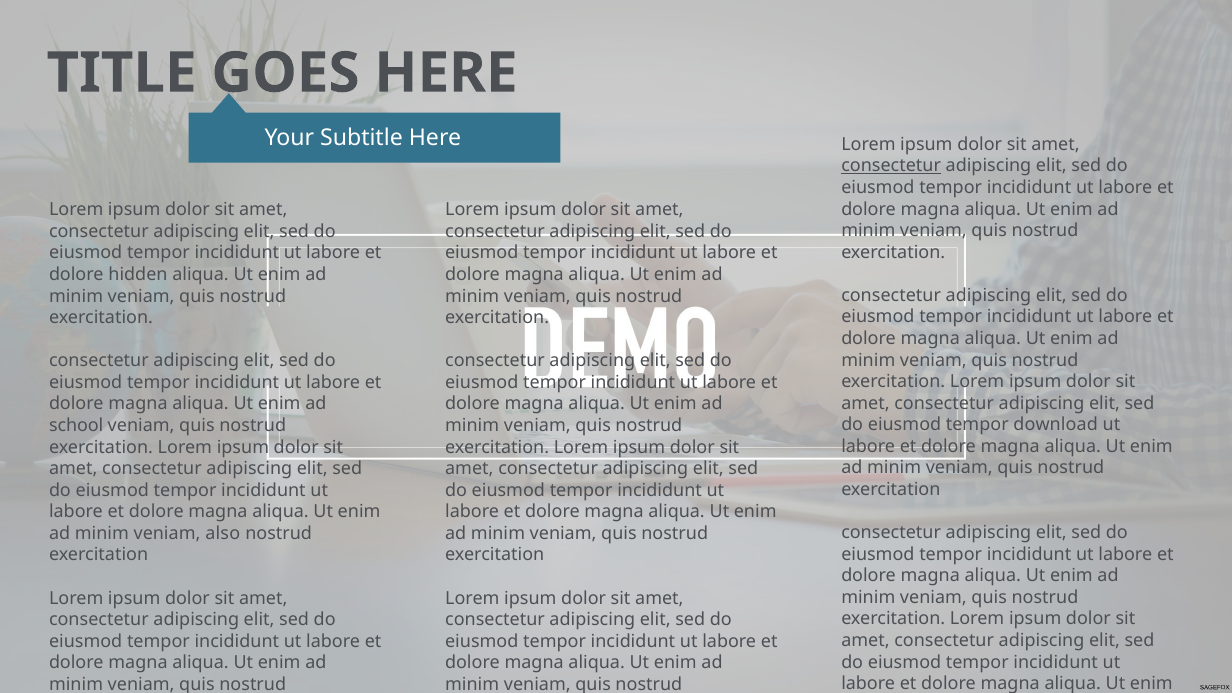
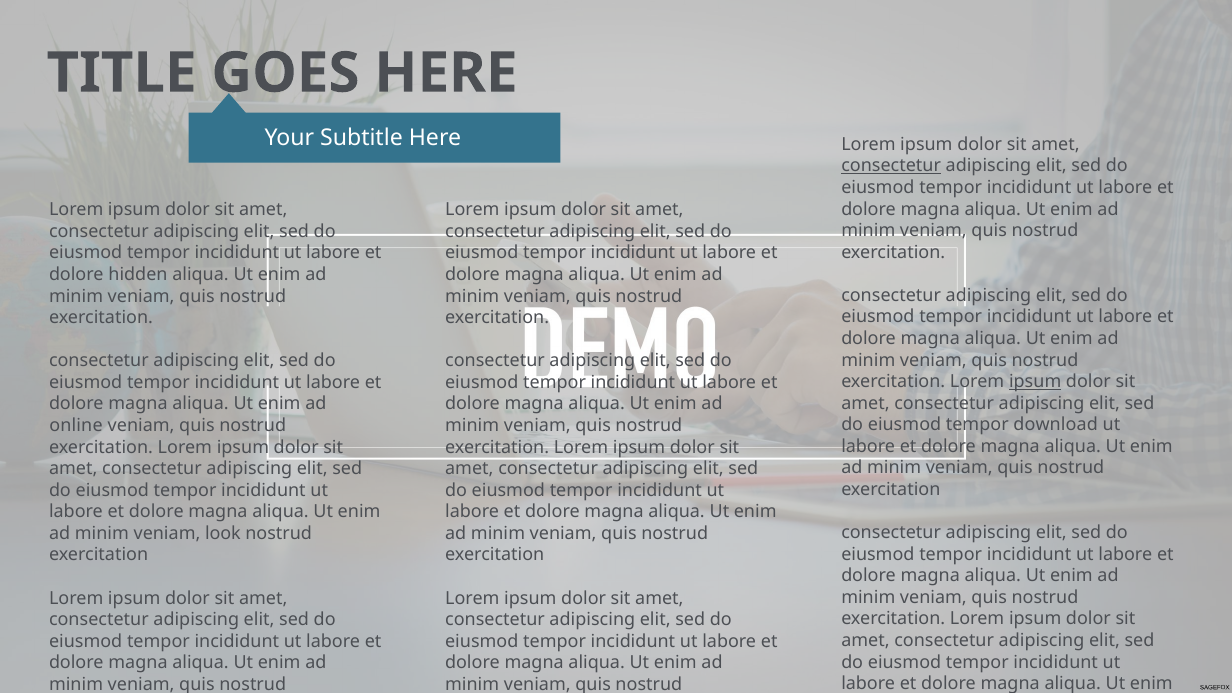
ipsum underline: none -> present (1035, 382)
school: school -> online (76, 426)
also: also -> look (223, 533)
